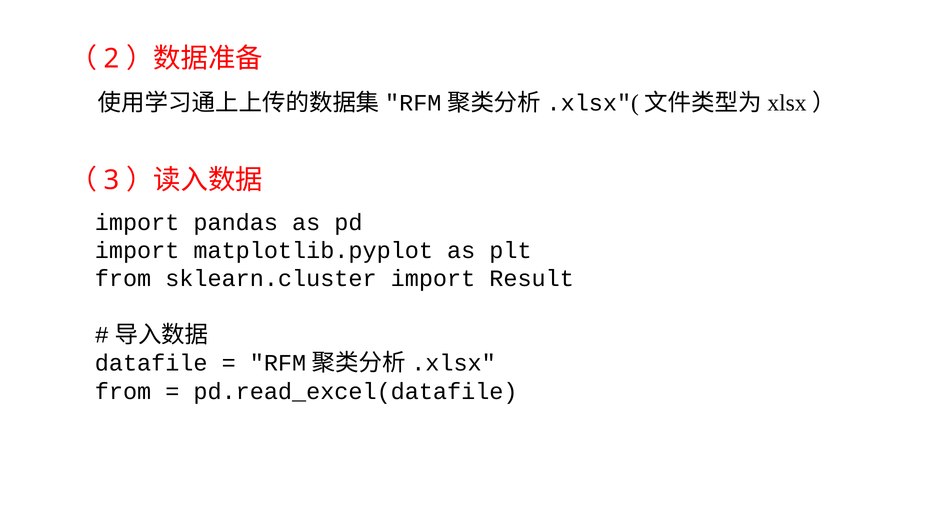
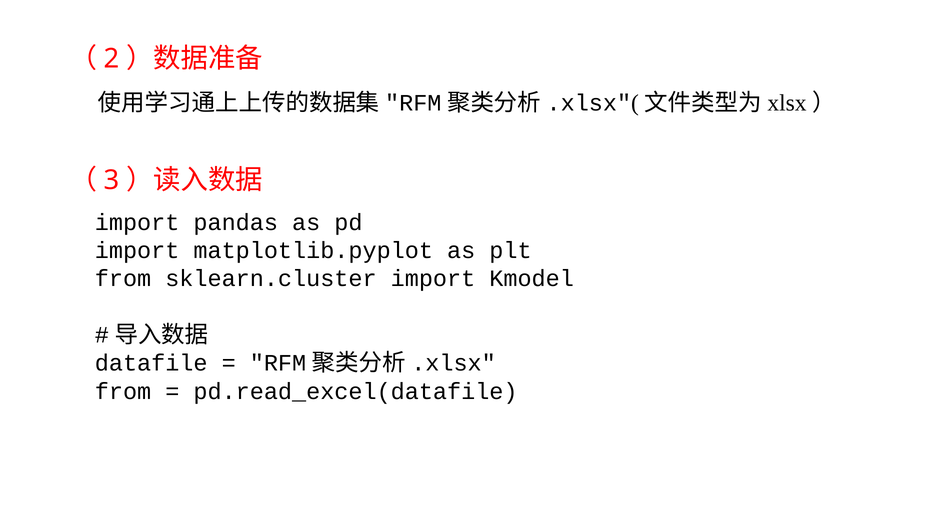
Result: Result -> Kmodel (532, 279)
